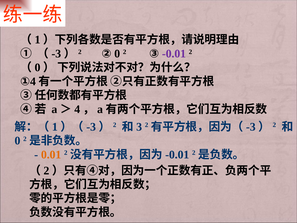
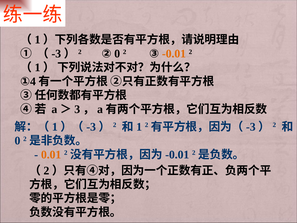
-0.01 colour: purple -> orange (174, 54)
0: 0 -> 1 (37, 67)
4: 4 -> 3 (77, 109)
3: 3 -> 1 (139, 127)
